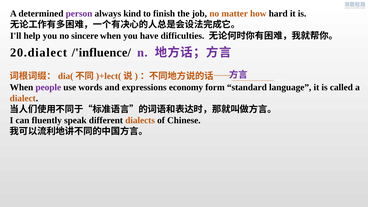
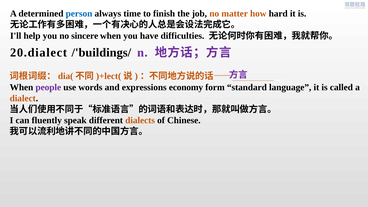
person colour: purple -> blue (79, 14)
kind: kind -> time (132, 14)
/'influence/: /'influence/ -> /'buildings/ (101, 53)
